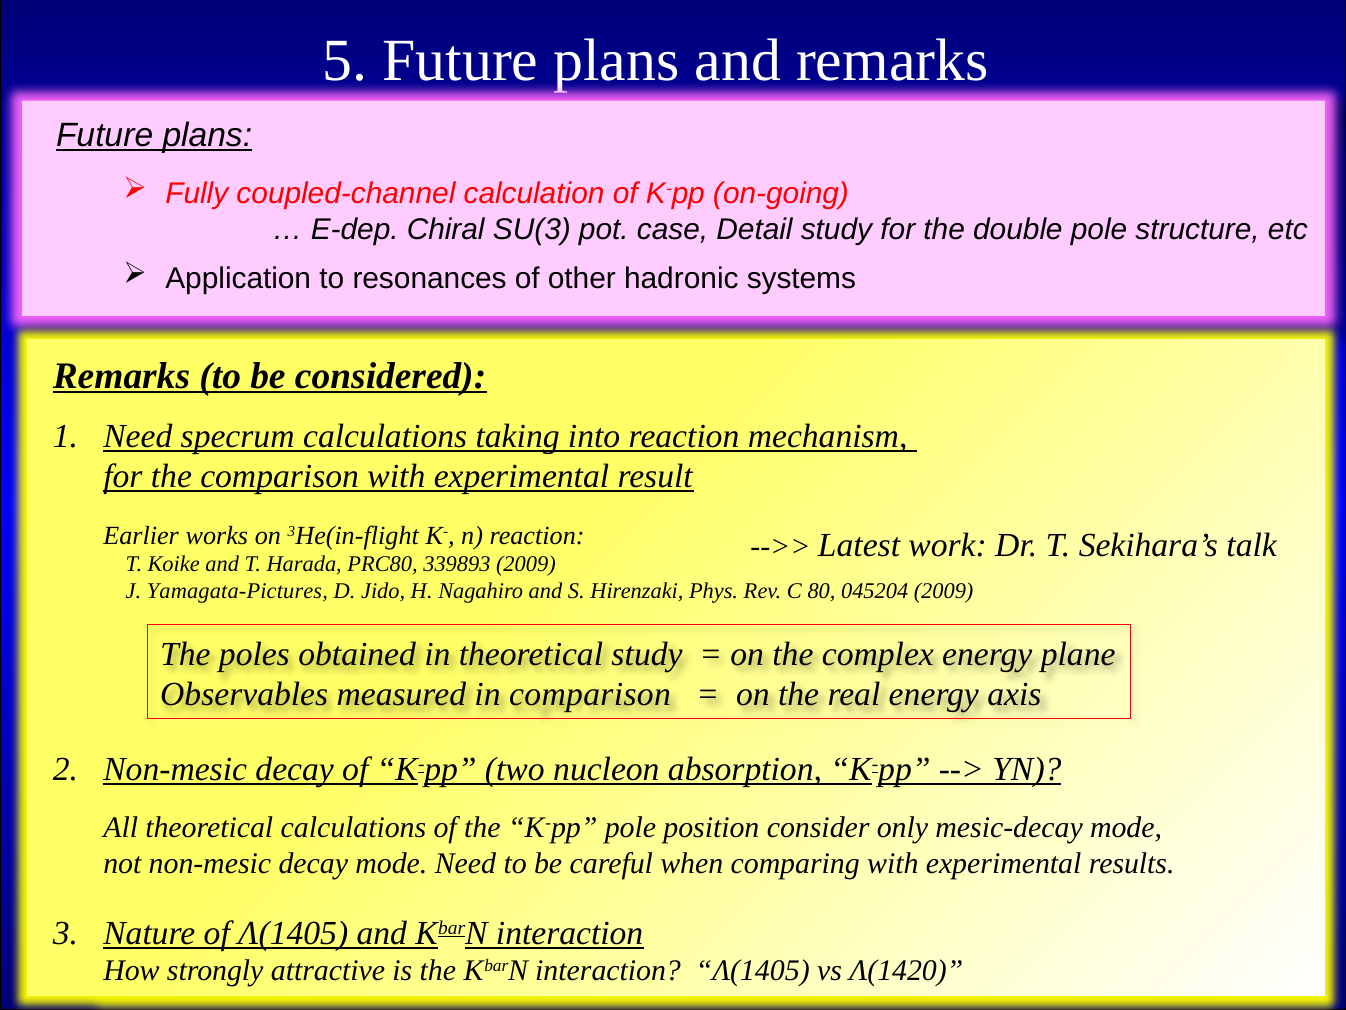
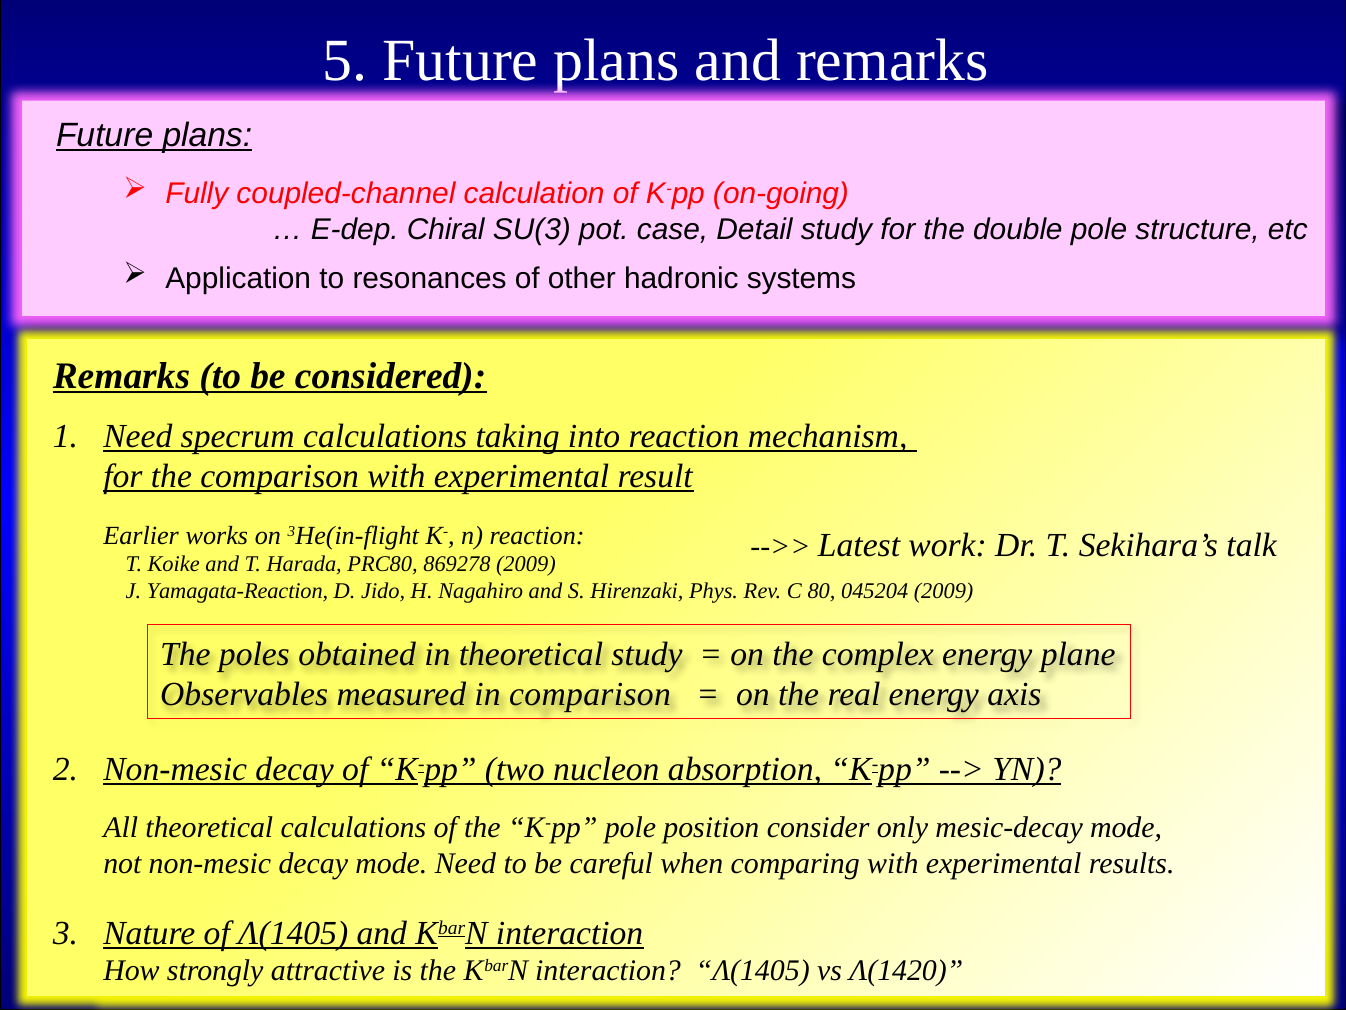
339893: 339893 -> 869278 (457, 564)
Yamagata-Pictures: Yamagata-Pictures -> Yamagata-Reaction (238, 591)
